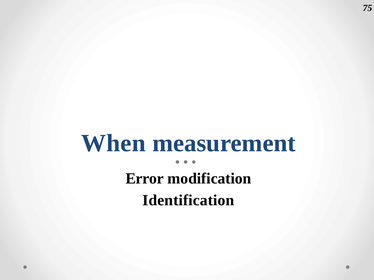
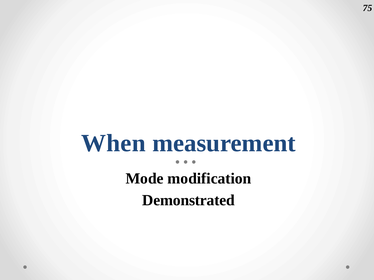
Error: Error -> Mode (145, 179)
Identification: Identification -> Demonstrated (188, 201)
